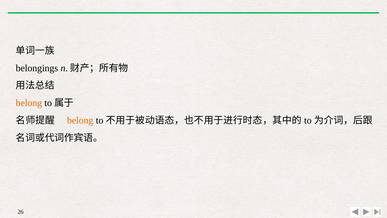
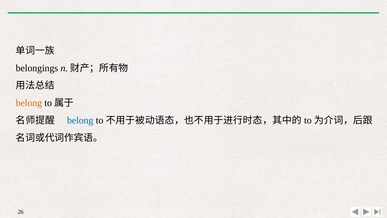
belong colour: orange -> blue (80, 120)
